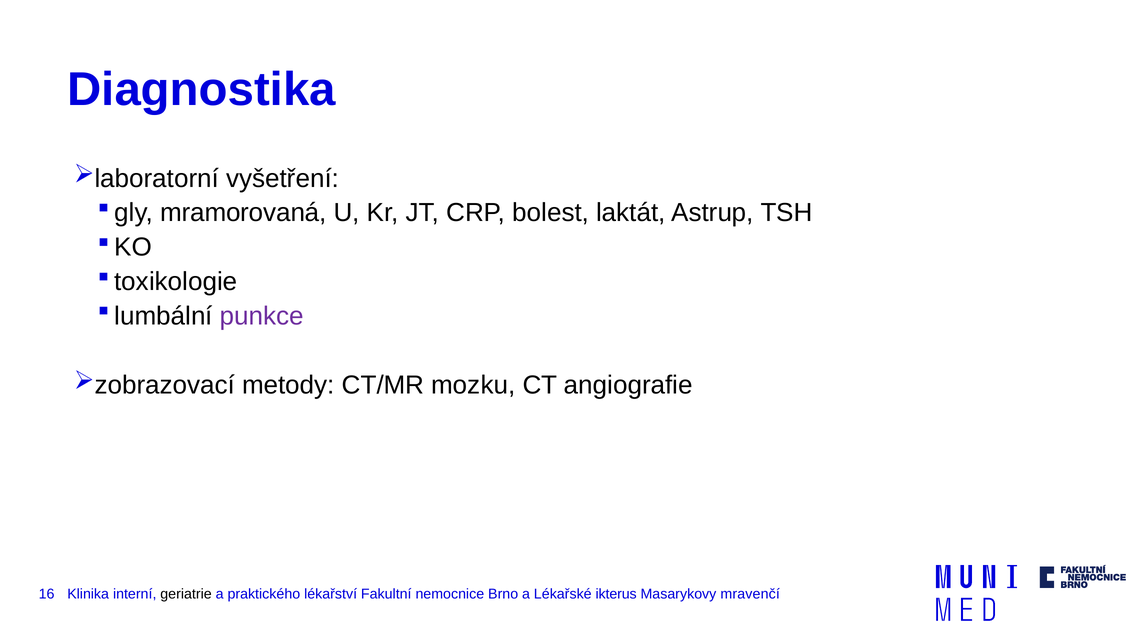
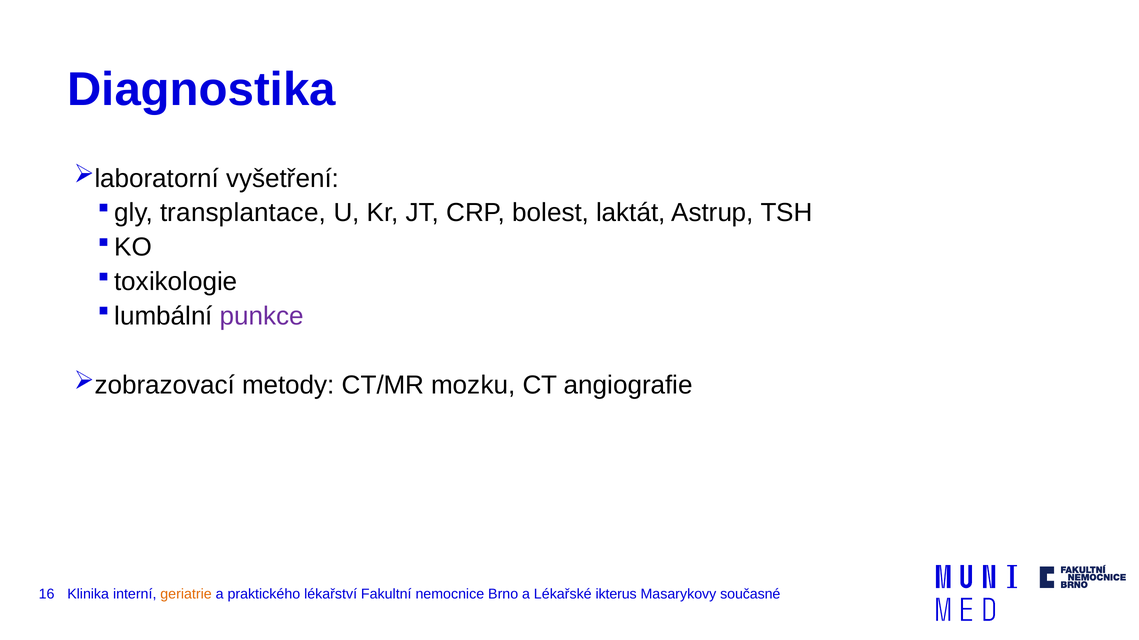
mramorovaná: mramorovaná -> transplantace (243, 213)
geriatrie colour: black -> orange (186, 595)
mravenčí: mravenčí -> současné (750, 595)
